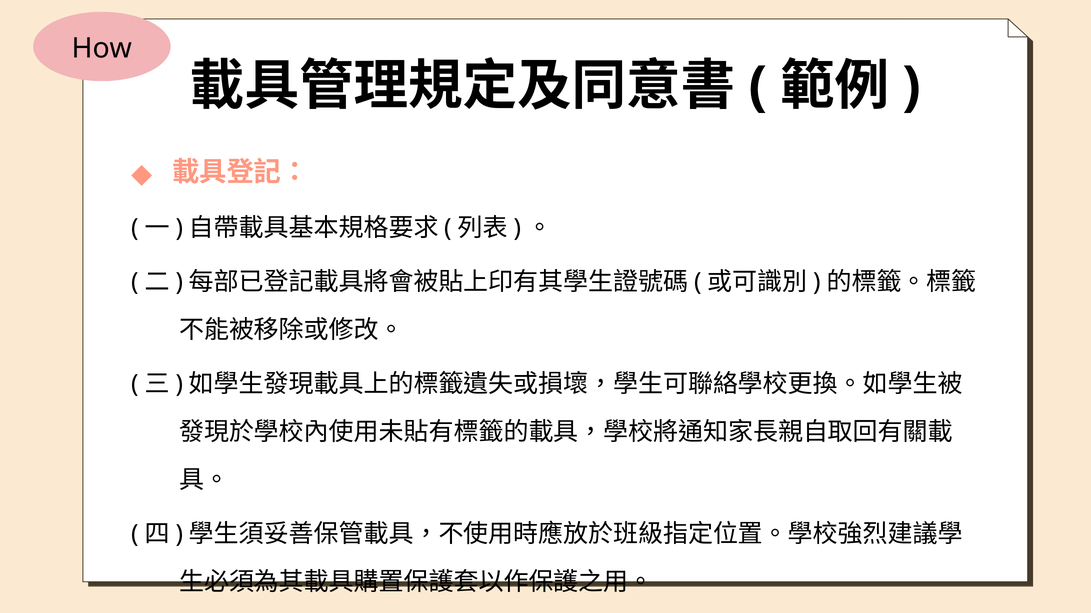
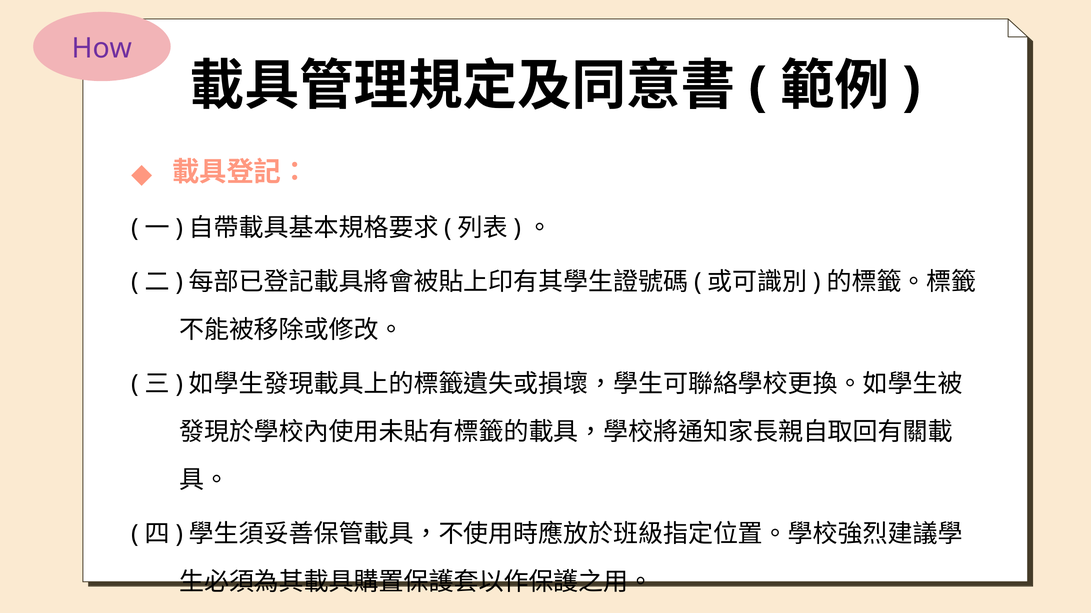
How colour: black -> purple (102, 48)
